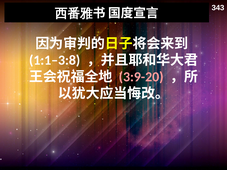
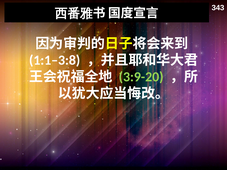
3:9-20 colour: pink -> light green (141, 77)
